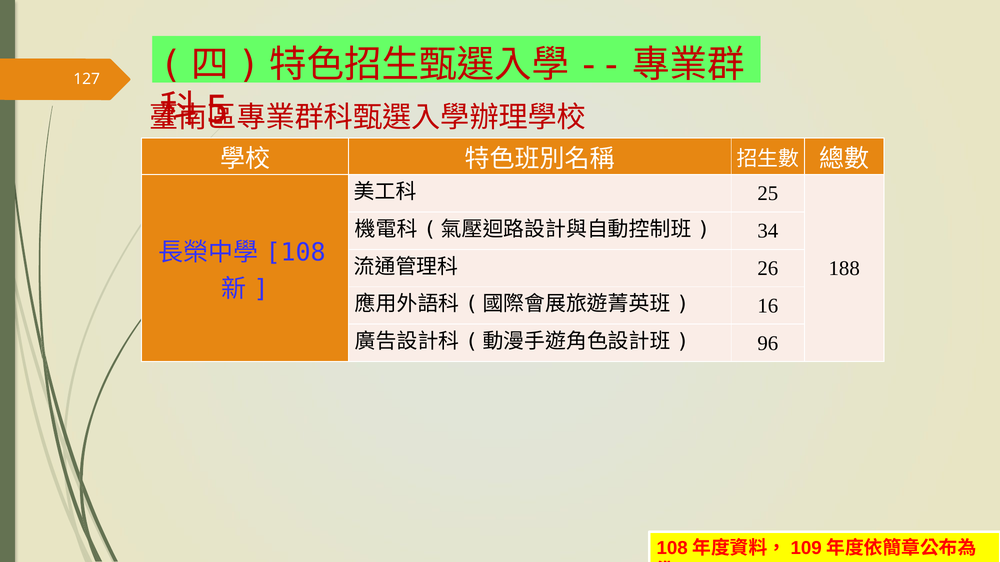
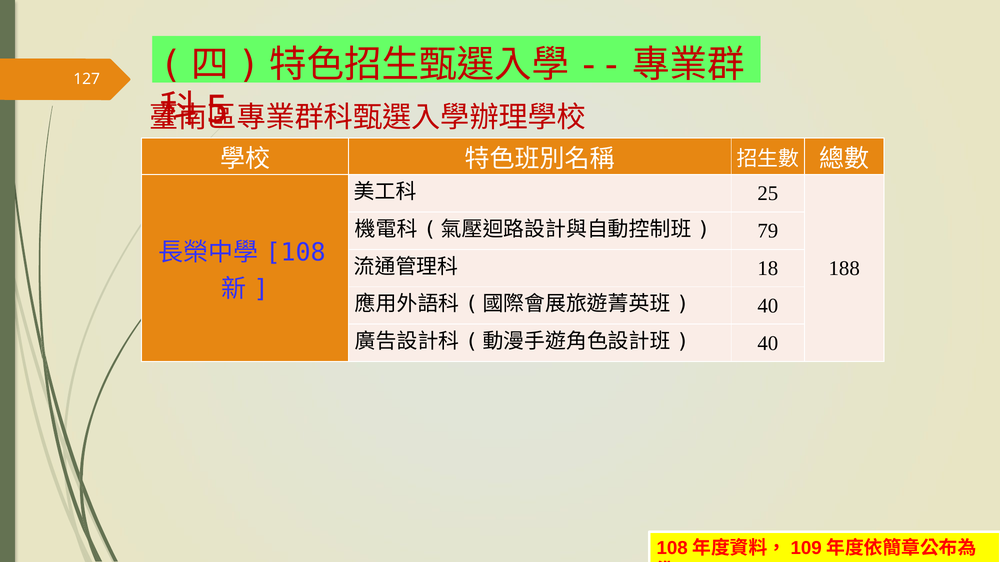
34: 34 -> 79 (768, 231)
26: 26 -> 18 (768, 269)
16: 16 -> 40 (768, 306)
96: 96 -> 40 (768, 344)
